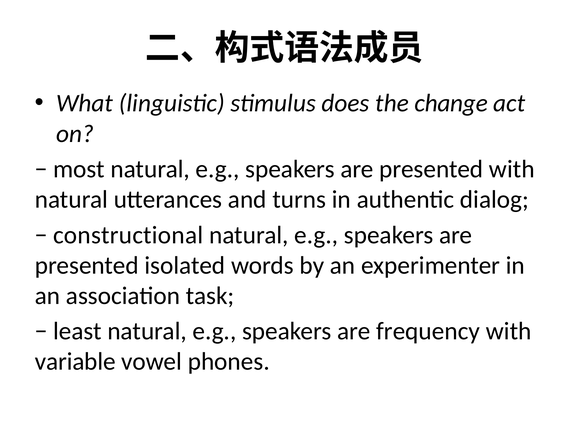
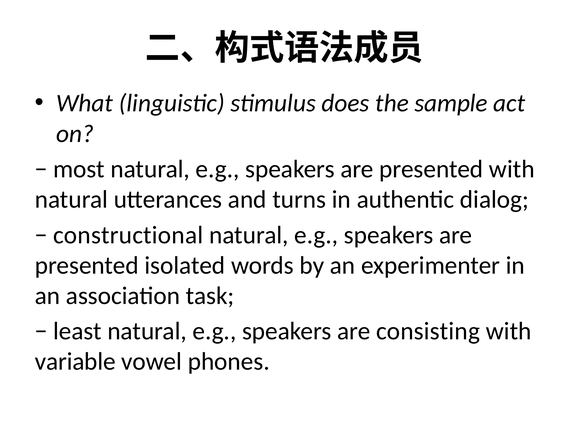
change: change -> sample (451, 103)
frequency: frequency -> consisting (428, 331)
